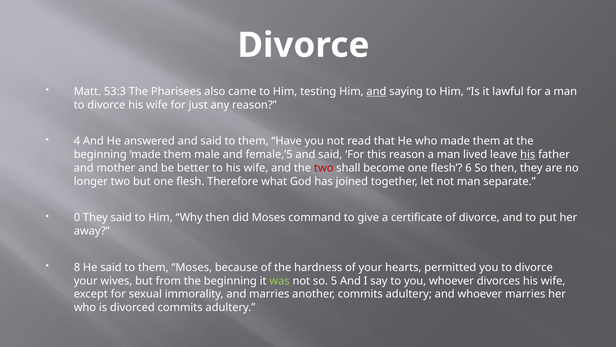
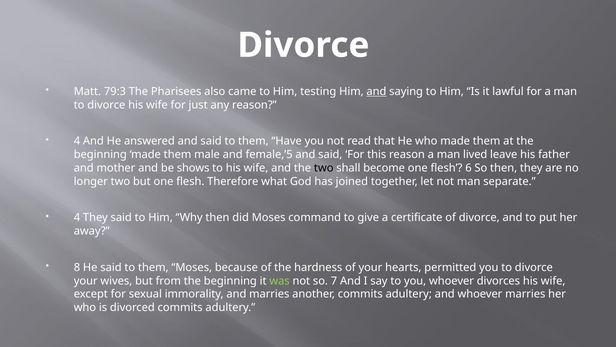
53:3: 53:3 -> 79:3 (115, 91)
his underline: present -> none (528, 154)
better: better -> shows (193, 168)
two colour: red -> black (324, 168)
0: 0 -> 4 (77, 217)
5: 5 -> 7 (334, 281)
